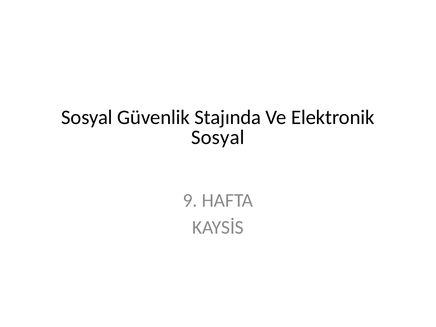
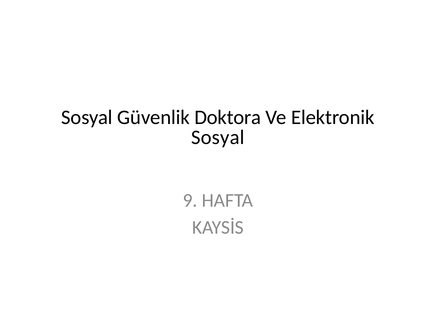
Stajında: Stajında -> Doktora (228, 117)
